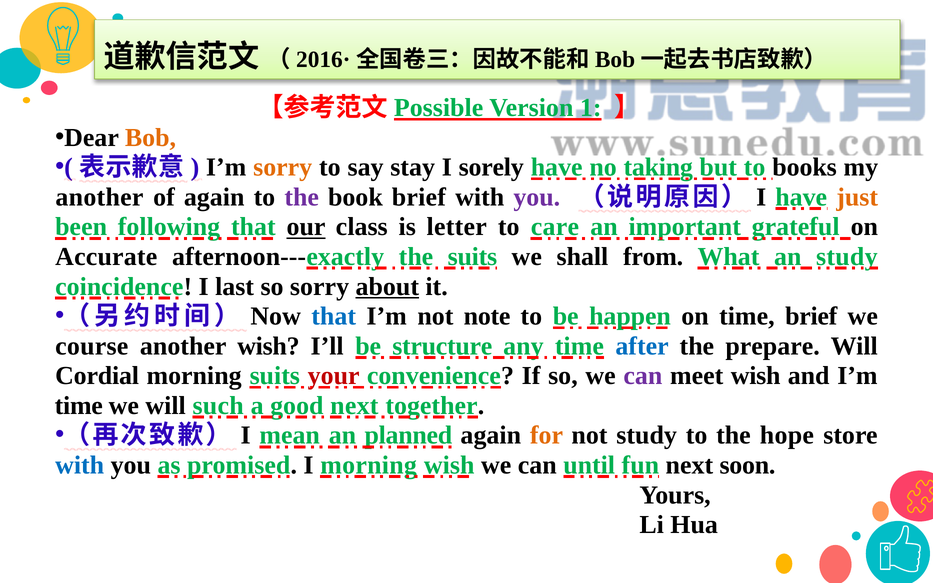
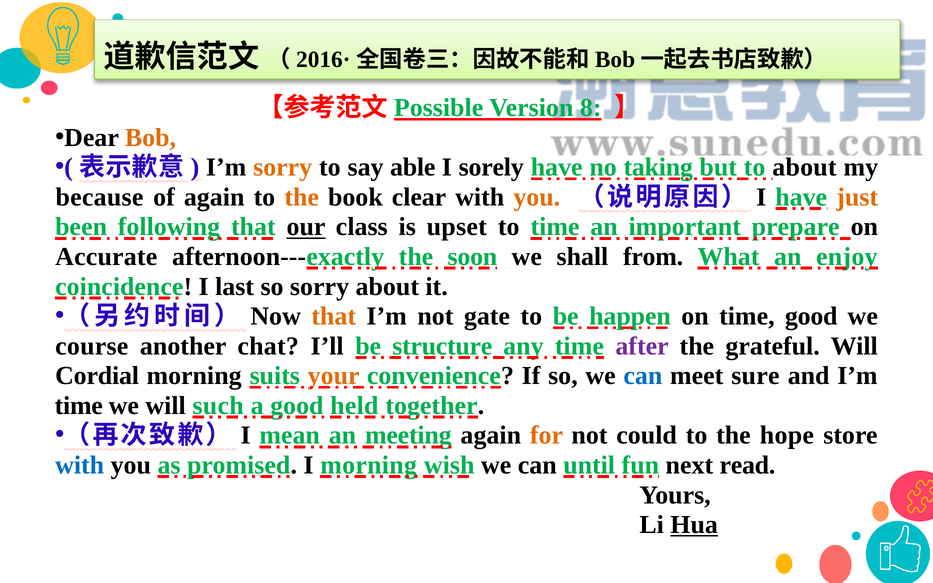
1: 1 -> 8 (591, 108)
stay: stay -> able (413, 167)
to books: books -> about (804, 167)
another: another -> because (99, 197)
the colour: purple -> orange (302, 197)
book brief: brief -> clear (419, 197)
you colour: purple -> orange (537, 197)
letter: letter -> upset (457, 227)
to care: care -> time (555, 227)
grateful: grateful -> prepare (796, 227)
the suits: suits -> soon (472, 257)
an study: study -> enjoy (847, 257)
about underline: present -> none (387, 287)
that colour: blue -> orange (334, 316)
note: note -> gate (487, 316)
time brief: brief -> good (811, 316)
another wish: wish -> chat (268, 346)
after colour: blue -> purple (642, 346)
prepare: prepare -> grateful (773, 346)
your colour: red -> orange (334, 376)
can colour: purple -> blue (643, 376)
meet wish: wish -> sure (755, 376)
good next: next -> held (354, 406)
planned: planned -> meeting (408, 435)
not study: study -> could (647, 435)
soon: soon -> read (747, 465)
Hua underline: none -> present (694, 525)
